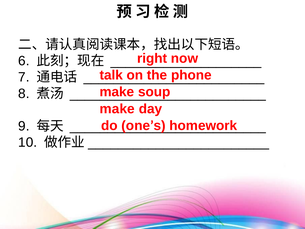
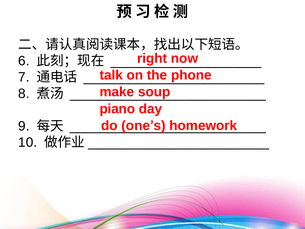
make: make -> piano (117, 109)
